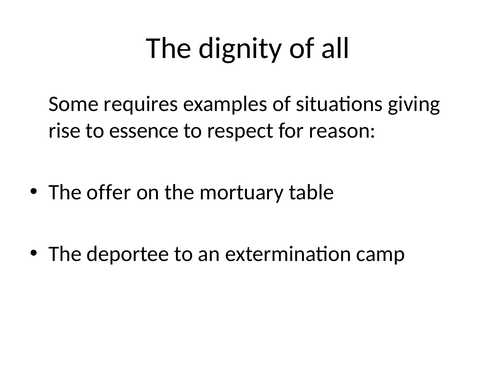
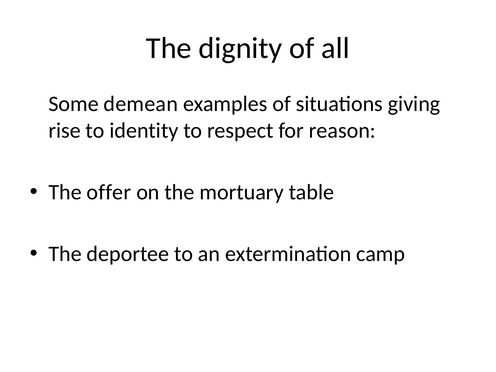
requires: requires -> demean (141, 104)
essence: essence -> identity (144, 131)
